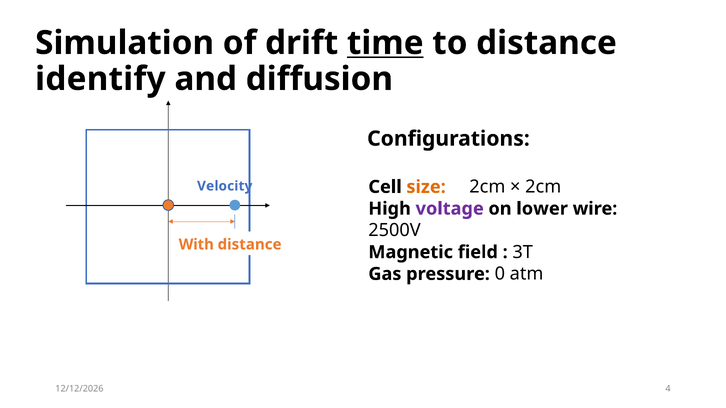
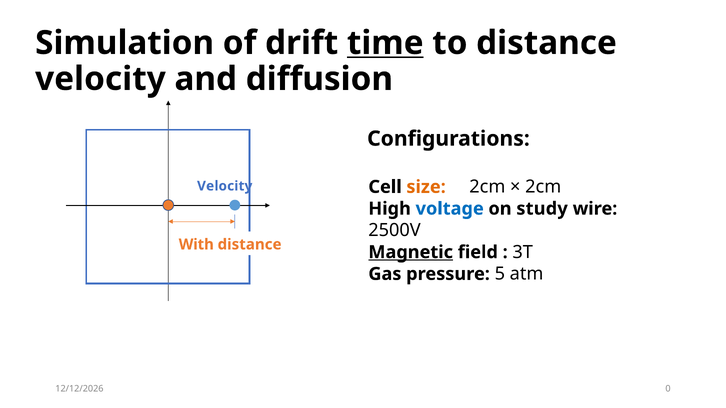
identify: identify -> velocity (100, 79)
voltage colour: purple -> blue (450, 209)
lower: lower -> study (542, 209)
Magnetic underline: none -> present (411, 252)
0: 0 -> 5 (500, 274)
4: 4 -> 0 (668, 389)
